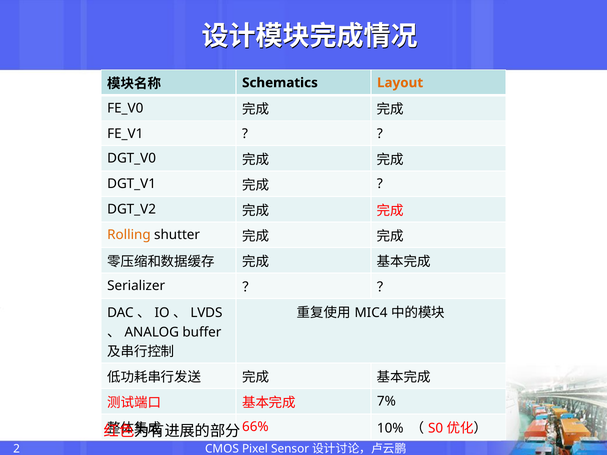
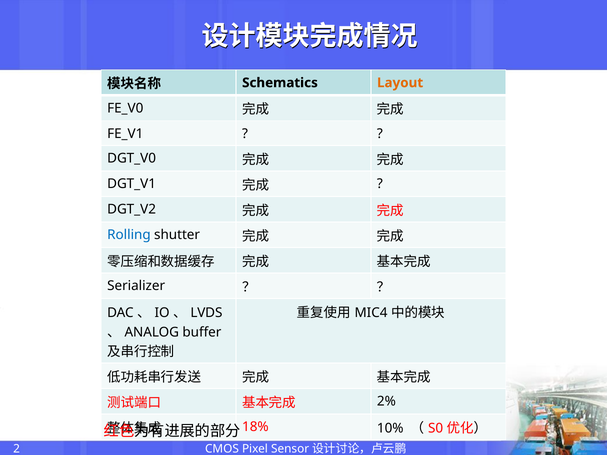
Rolling colour: orange -> blue (129, 235)
7%: 7% -> 2% (386, 402)
66%: 66% -> 18% (255, 427)
